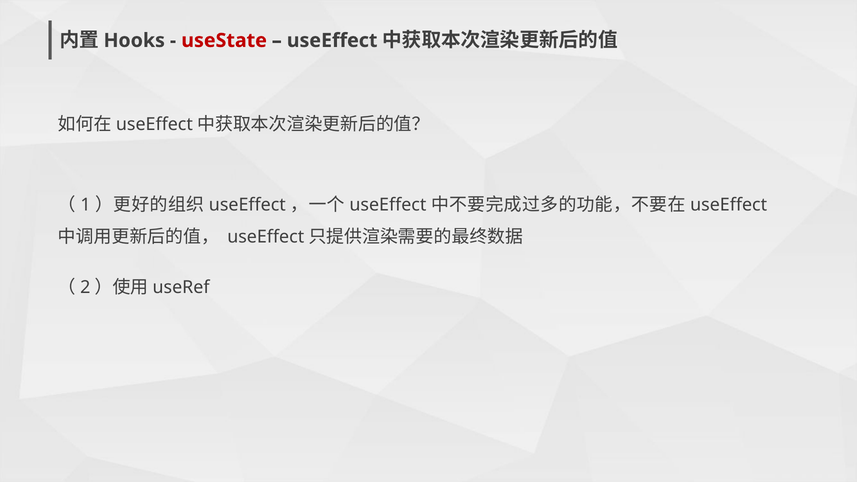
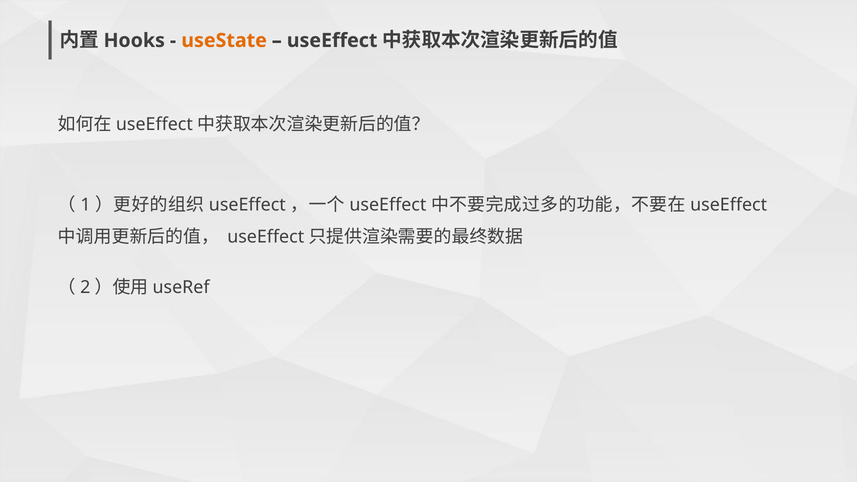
useState colour: red -> orange (224, 41)
